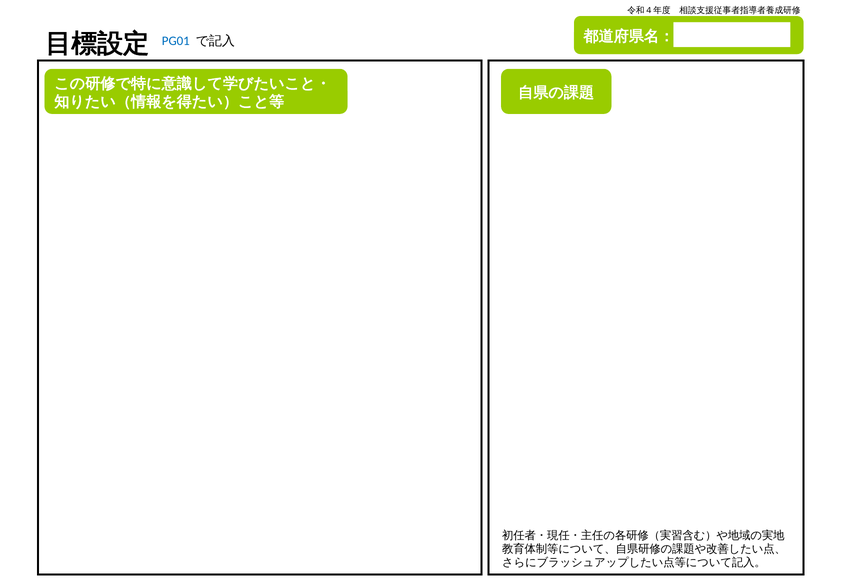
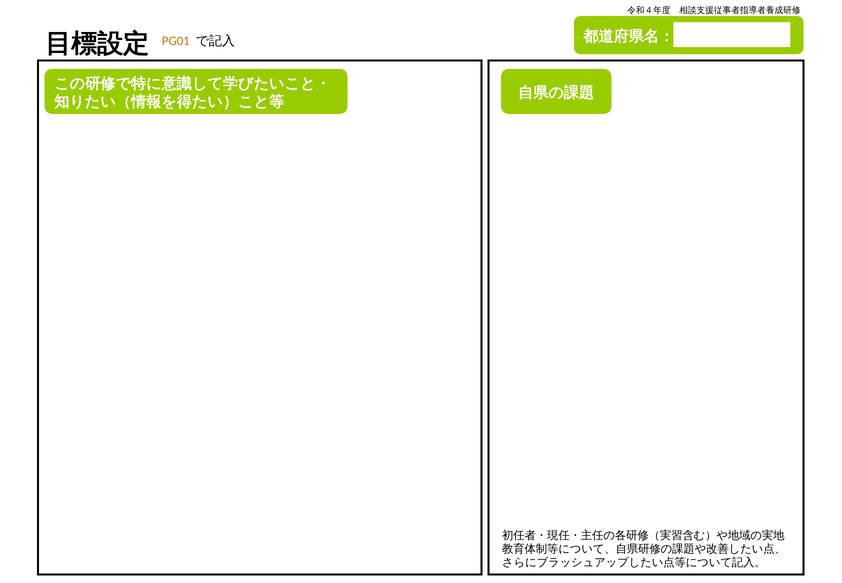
PG01 colour: blue -> orange (176, 41)
